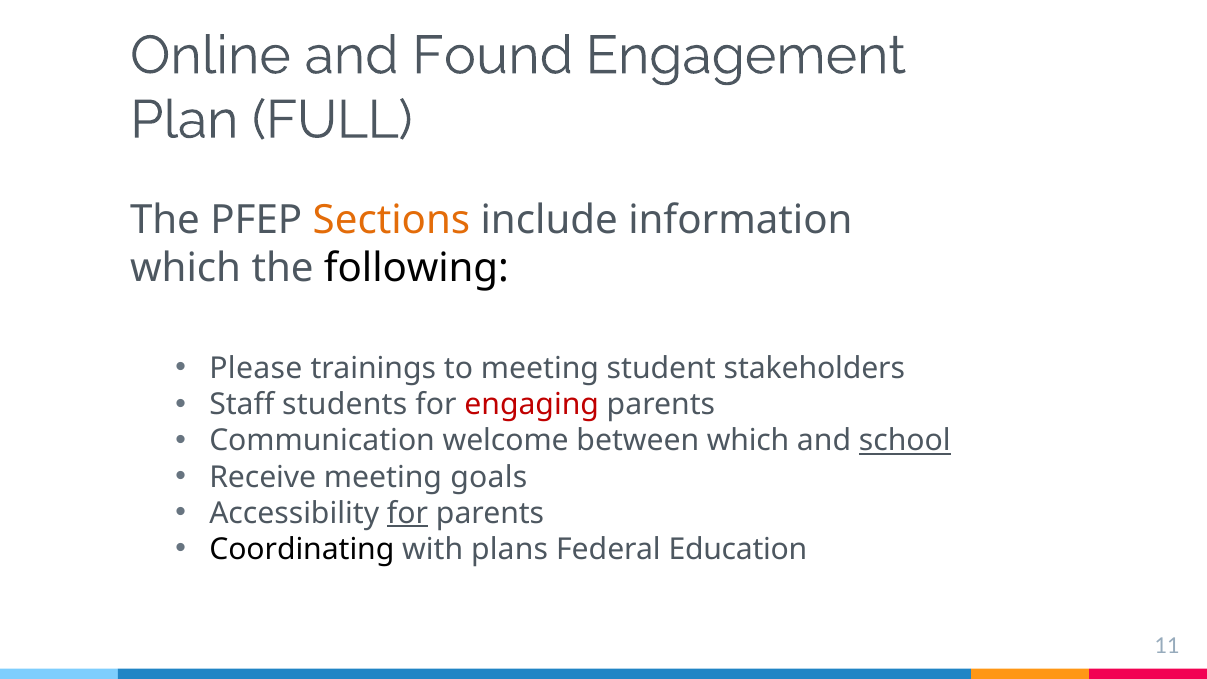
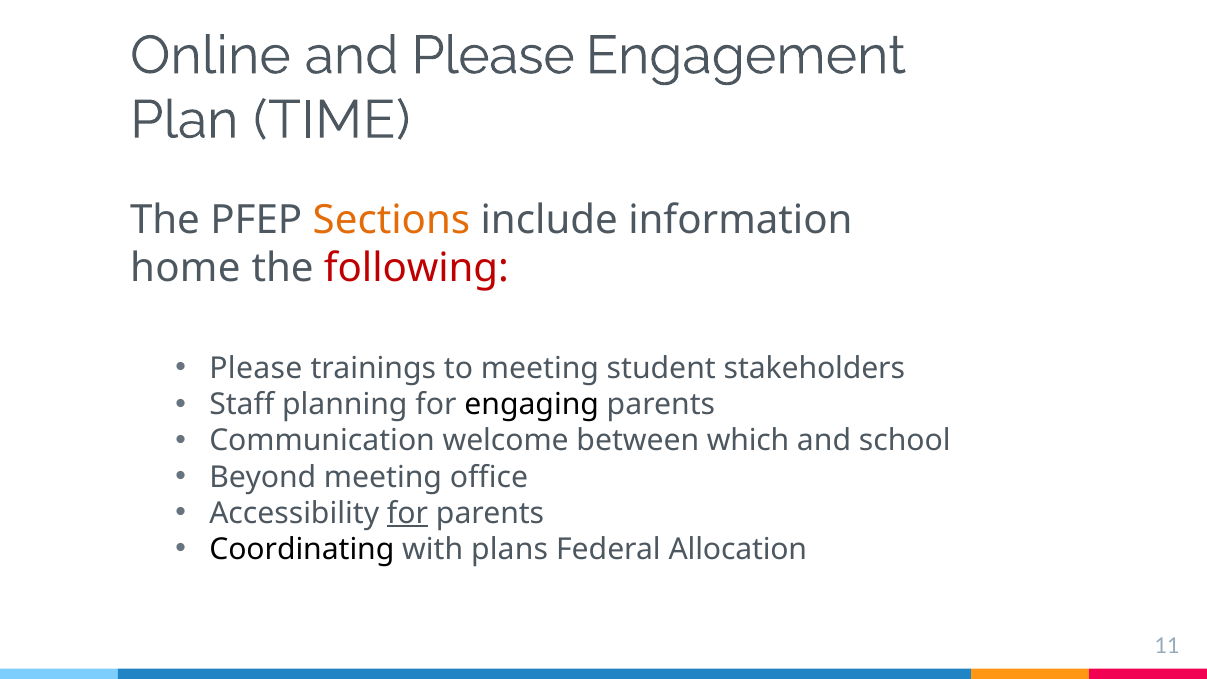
and Found: Found -> Please (493, 56)
FULL: FULL -> TIME (332, 120)
which: which -> home (185, 269)
following colour: black -> red (416, 269)
students: students -> planning (345, 405)
engaging colour: red -> black (532, 405)
school underline: present -> none (905, 441)
Receive: Receive -> Beyond (263, 477)
goals: goals -> office (489, 477)
Education: Education -> Allocation (738, 550)
